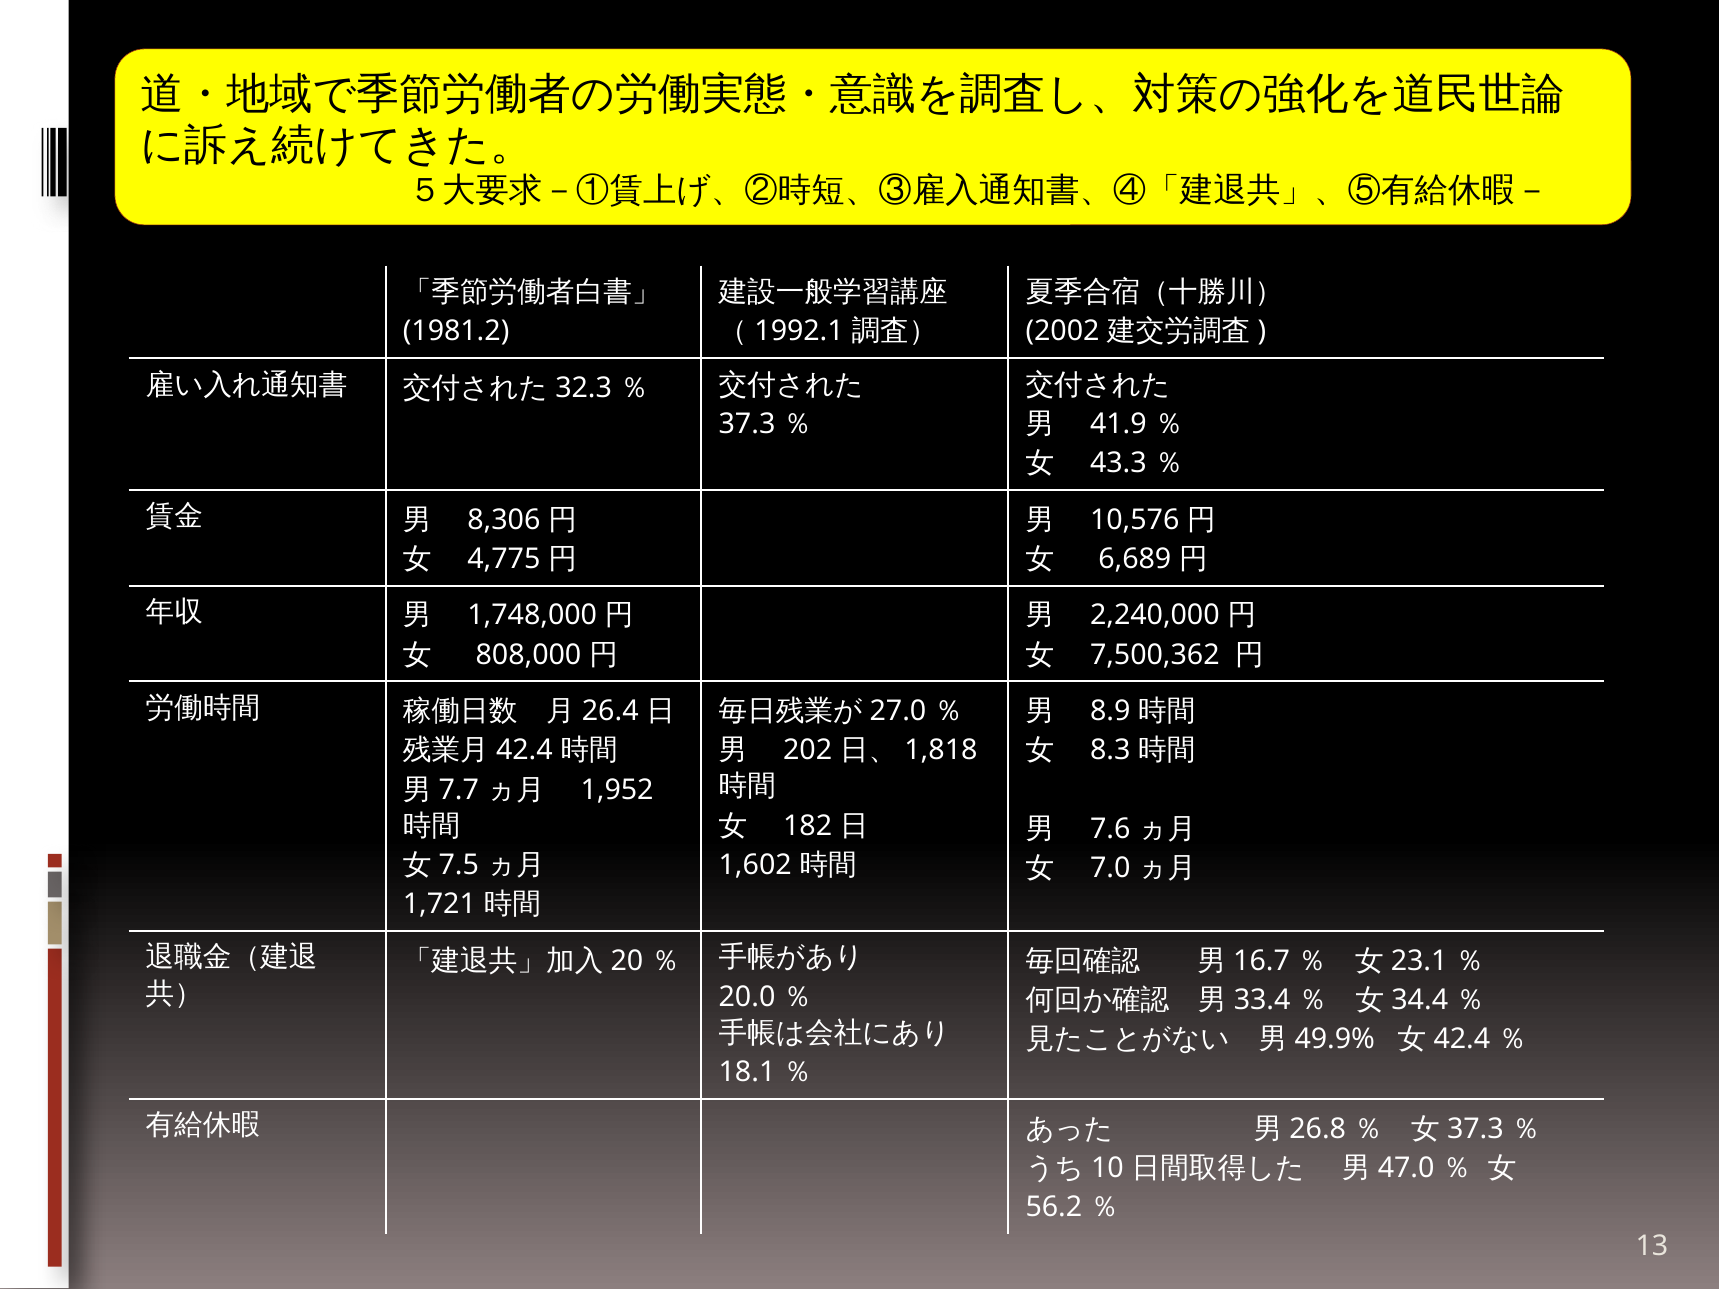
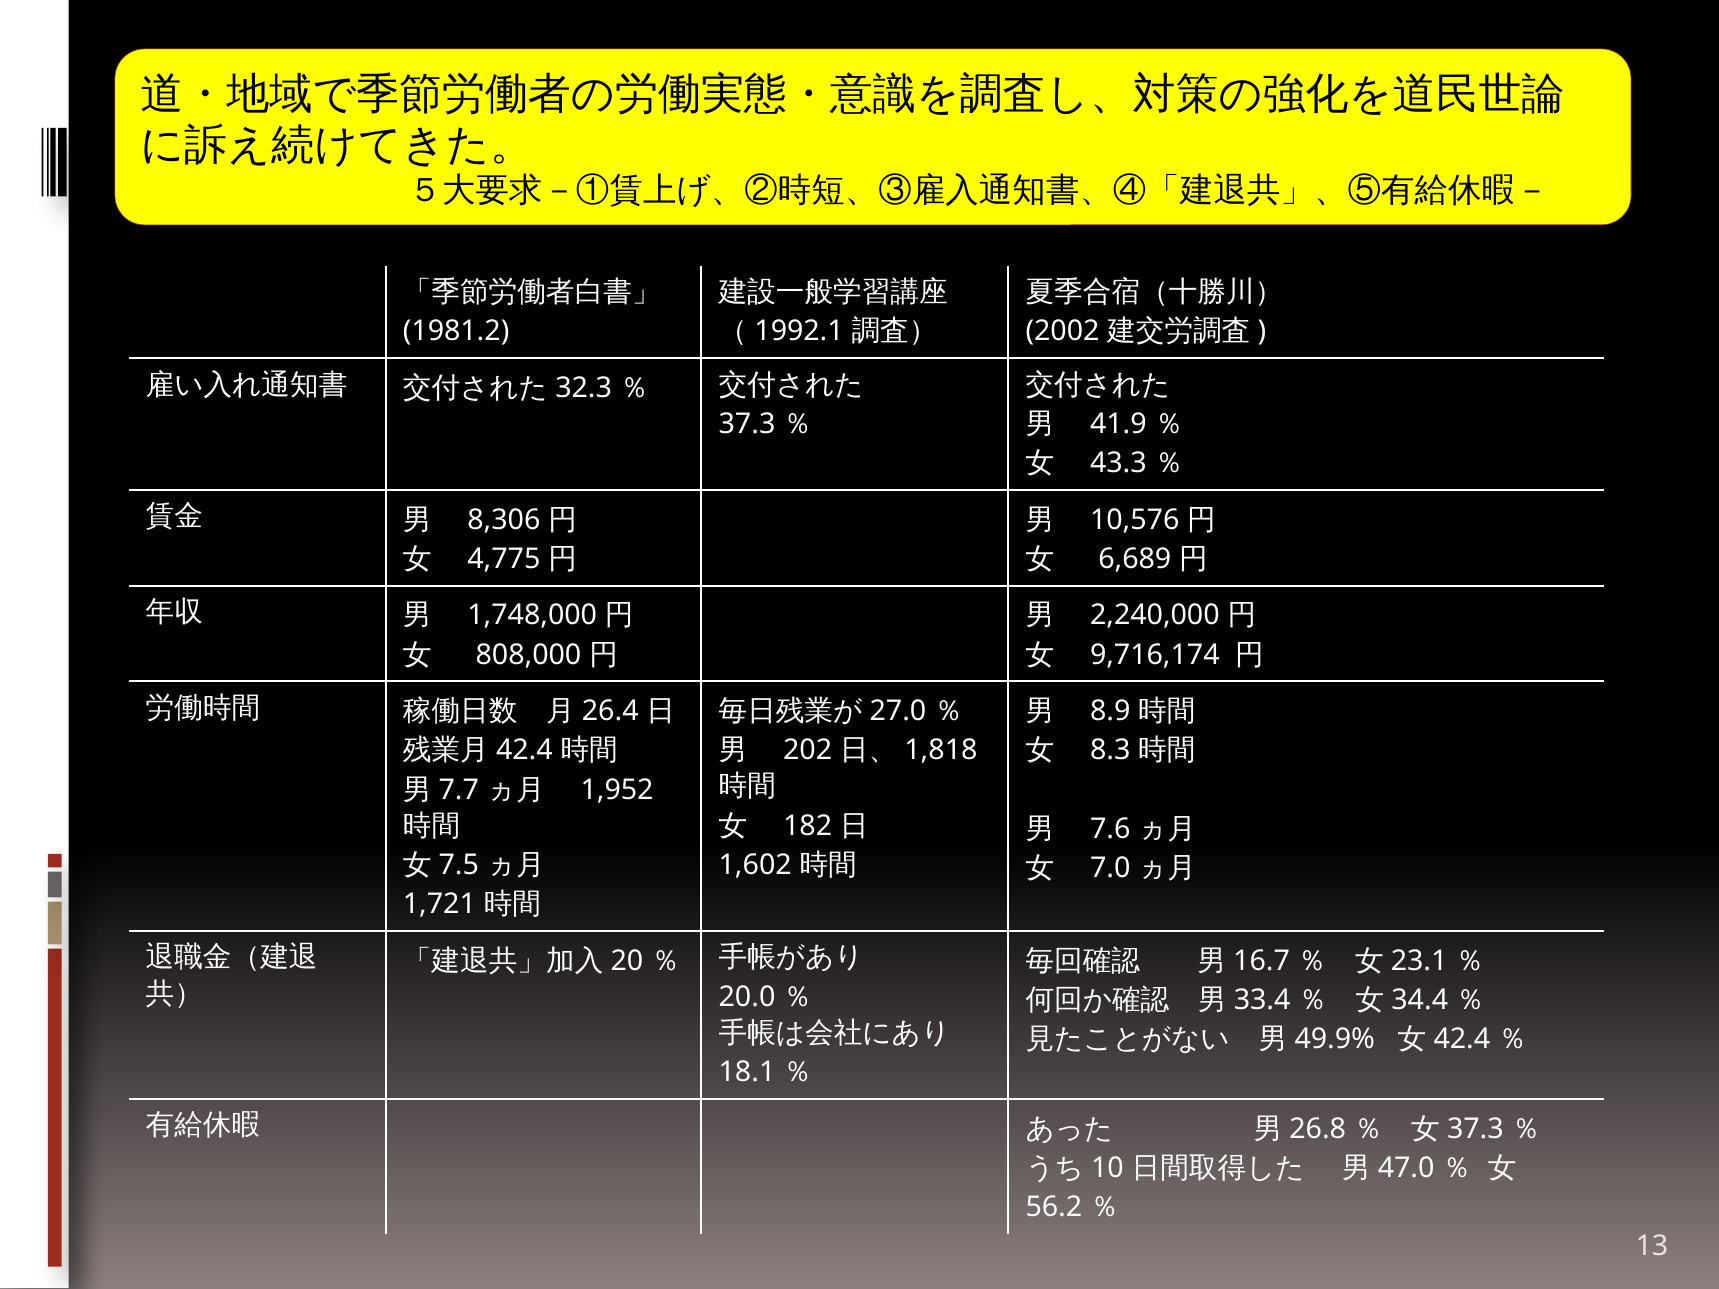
7,500,362: 7,500,362 -> 9,716,174 (1155, 655)
